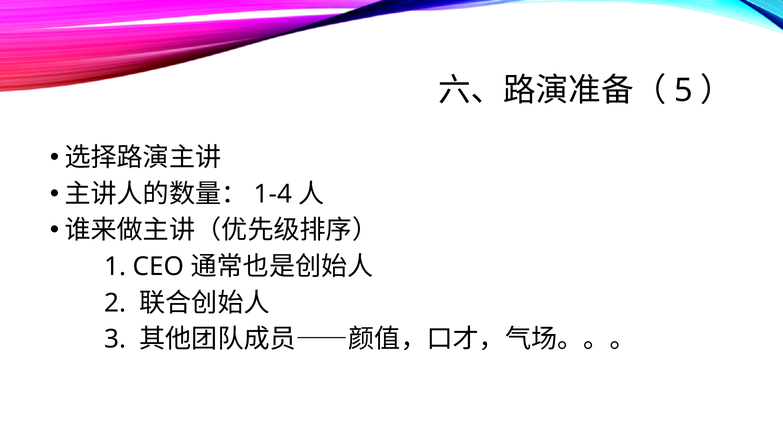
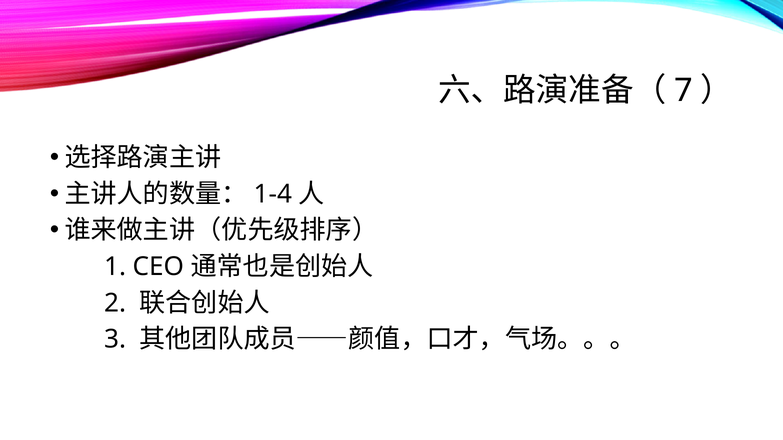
5: 5 -> 7 (683, 90)
